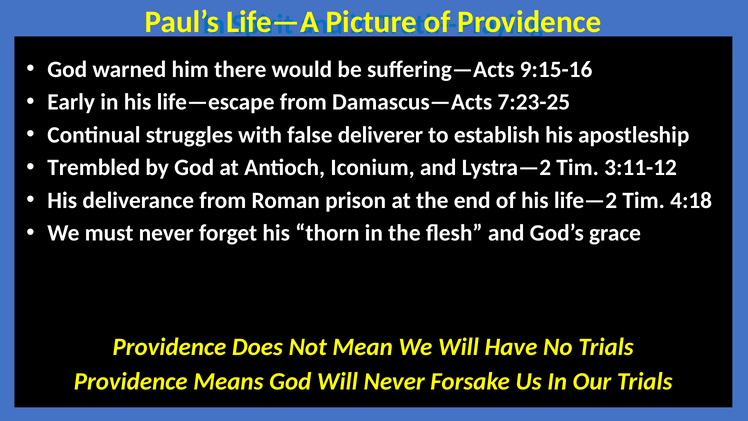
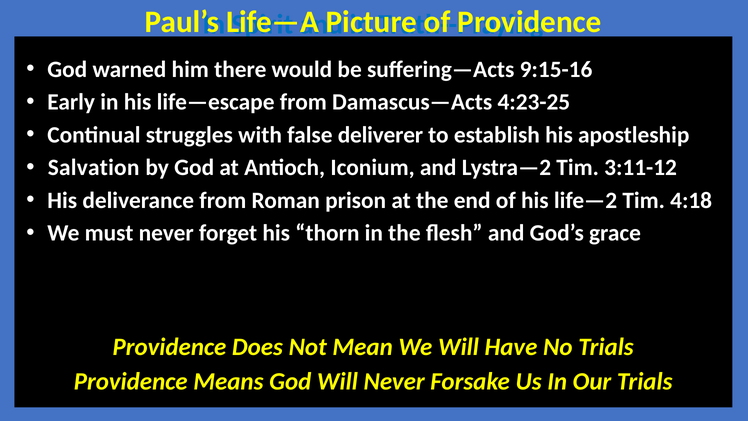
7:23-25: 7:23-25 -> 4:23-25 (534, 102)
Trembled: Trembled -> Salvation (94, 167)
